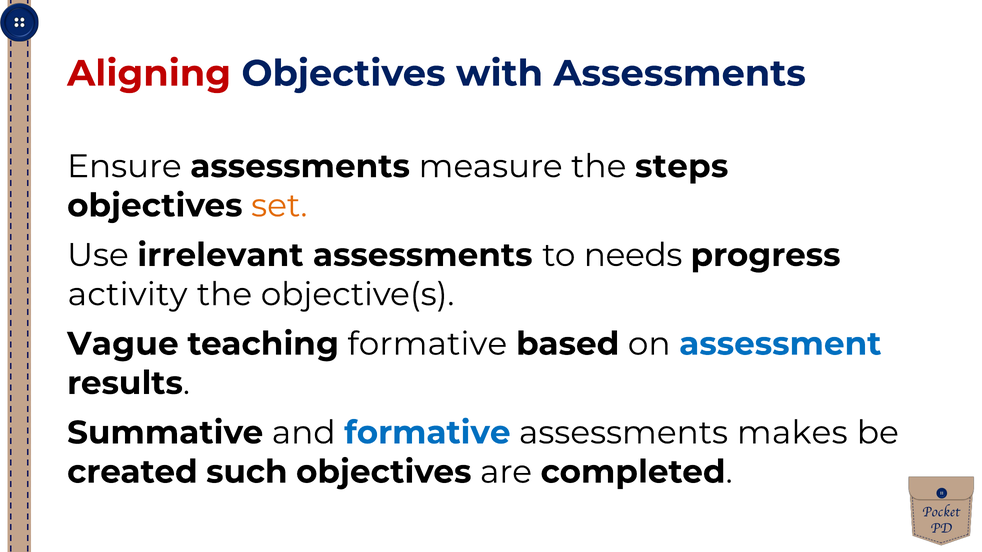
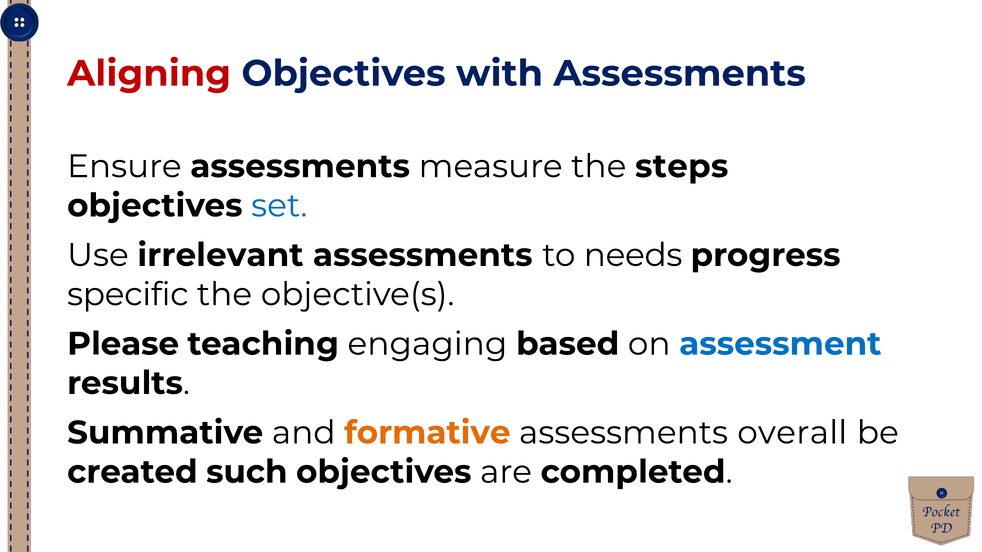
set colour: orange -> blue (279, 206)
activity: activity -> specific (128, 295)
Vague: Vague -> Please (123, 344)
teaching formative: formative -> engaging (427, 344)
formative colour: blue -> orange (427, 433)
makes: makes -> overall (792, 433)
